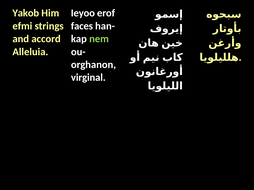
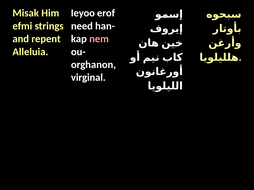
Yakob: Yakob -> Misak (26, 13)
faces: faces -> need (82, 26)
accord: accord -> repent (46, 39)
nem colour: light green -> pink (99, 39)
